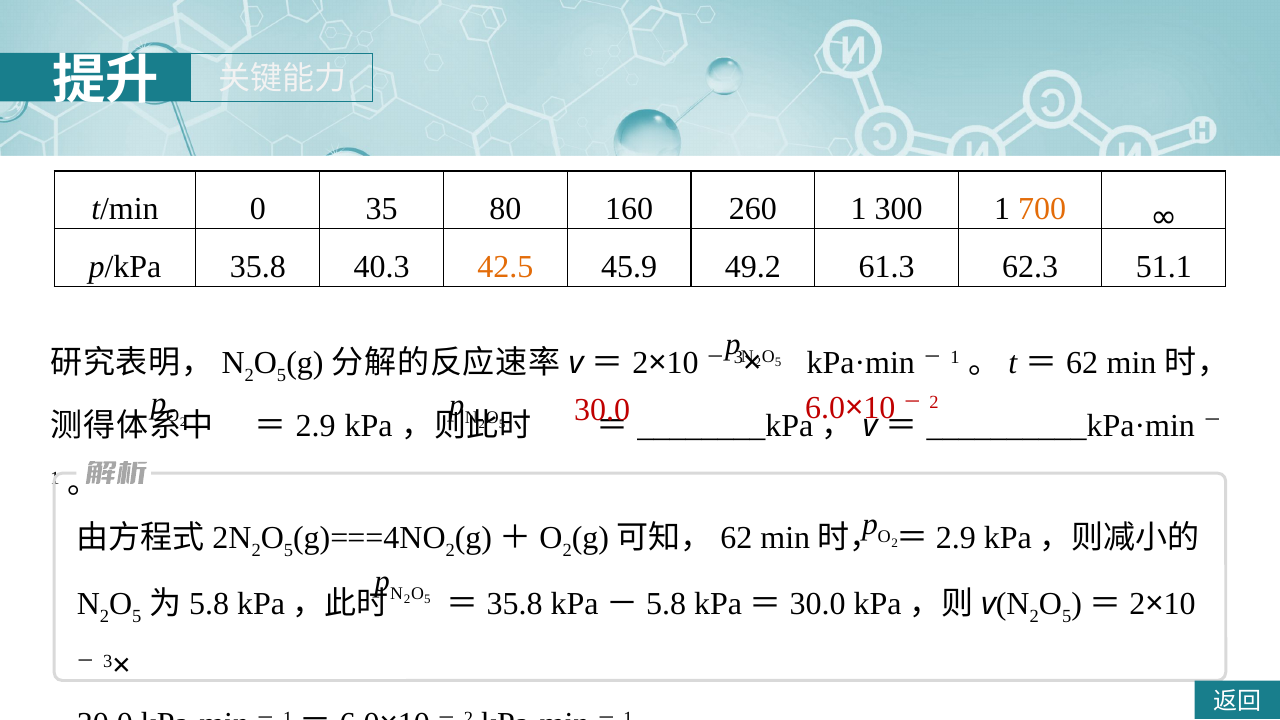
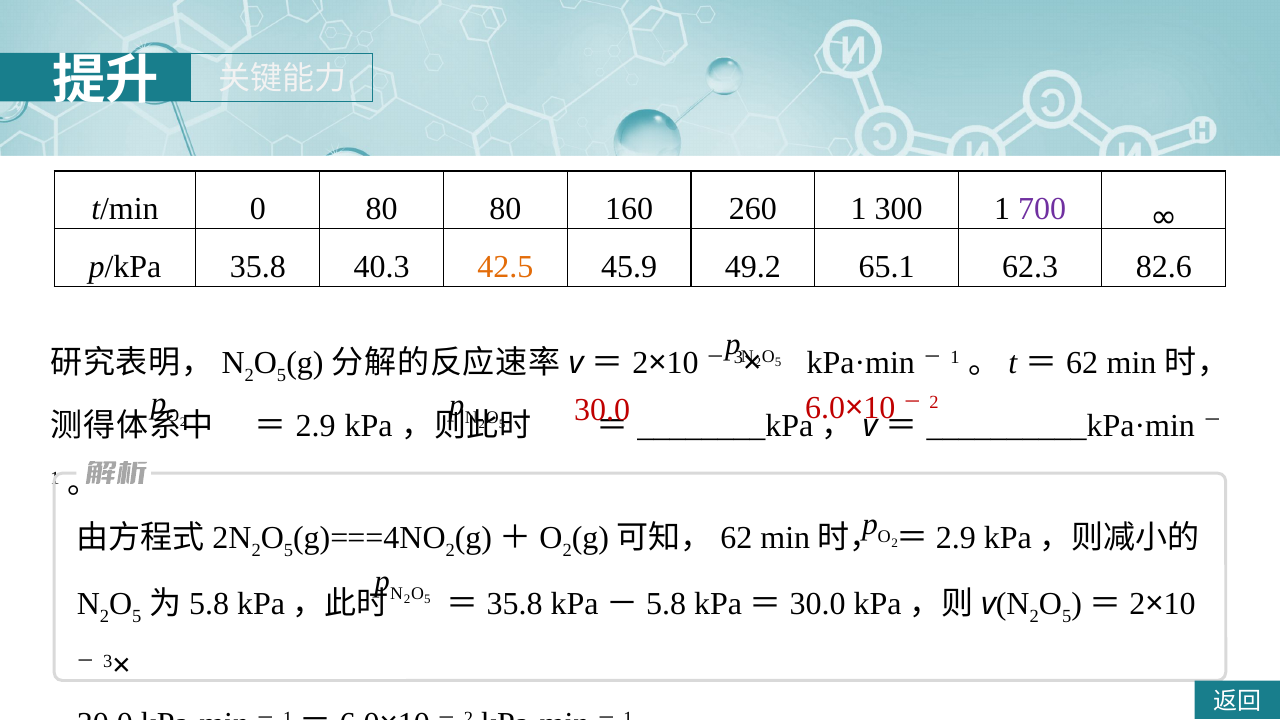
0 35: 35 -> 80 (382, 209)
700 colour: orange -> purple (1042, 209)
61.3: 61.3 -> 65.1 (887, 267)
51.1: 51.1 -> 82.6 (1164, 267)
